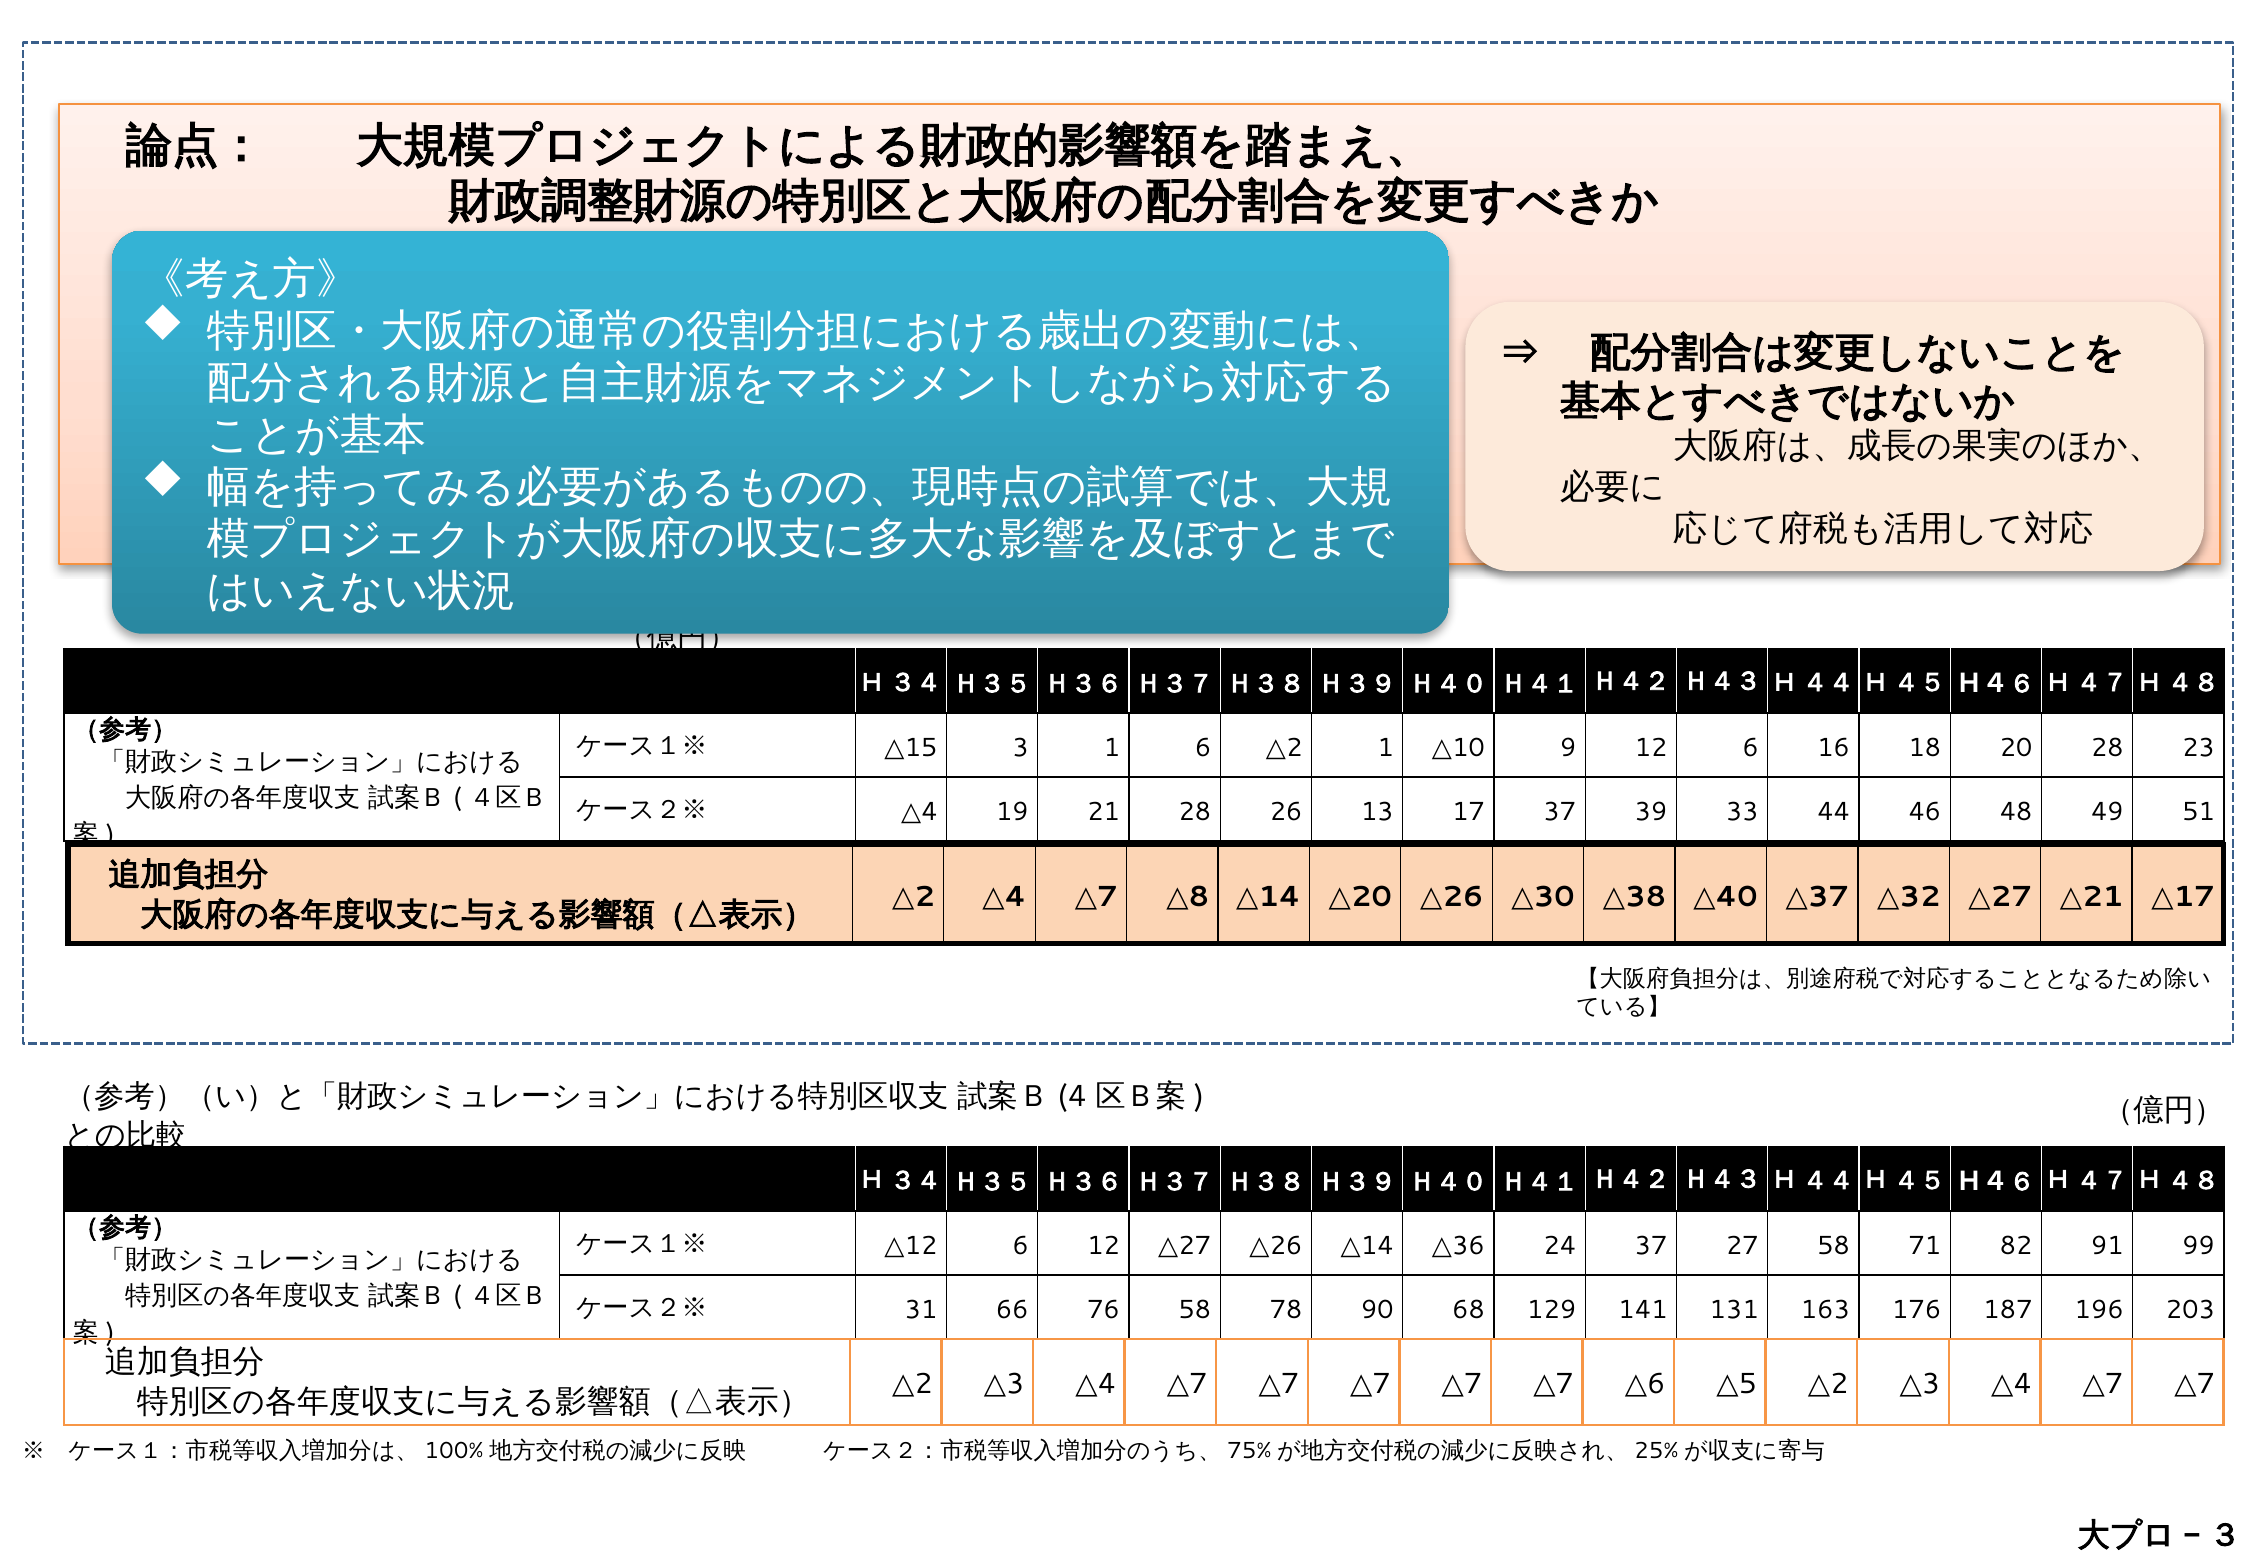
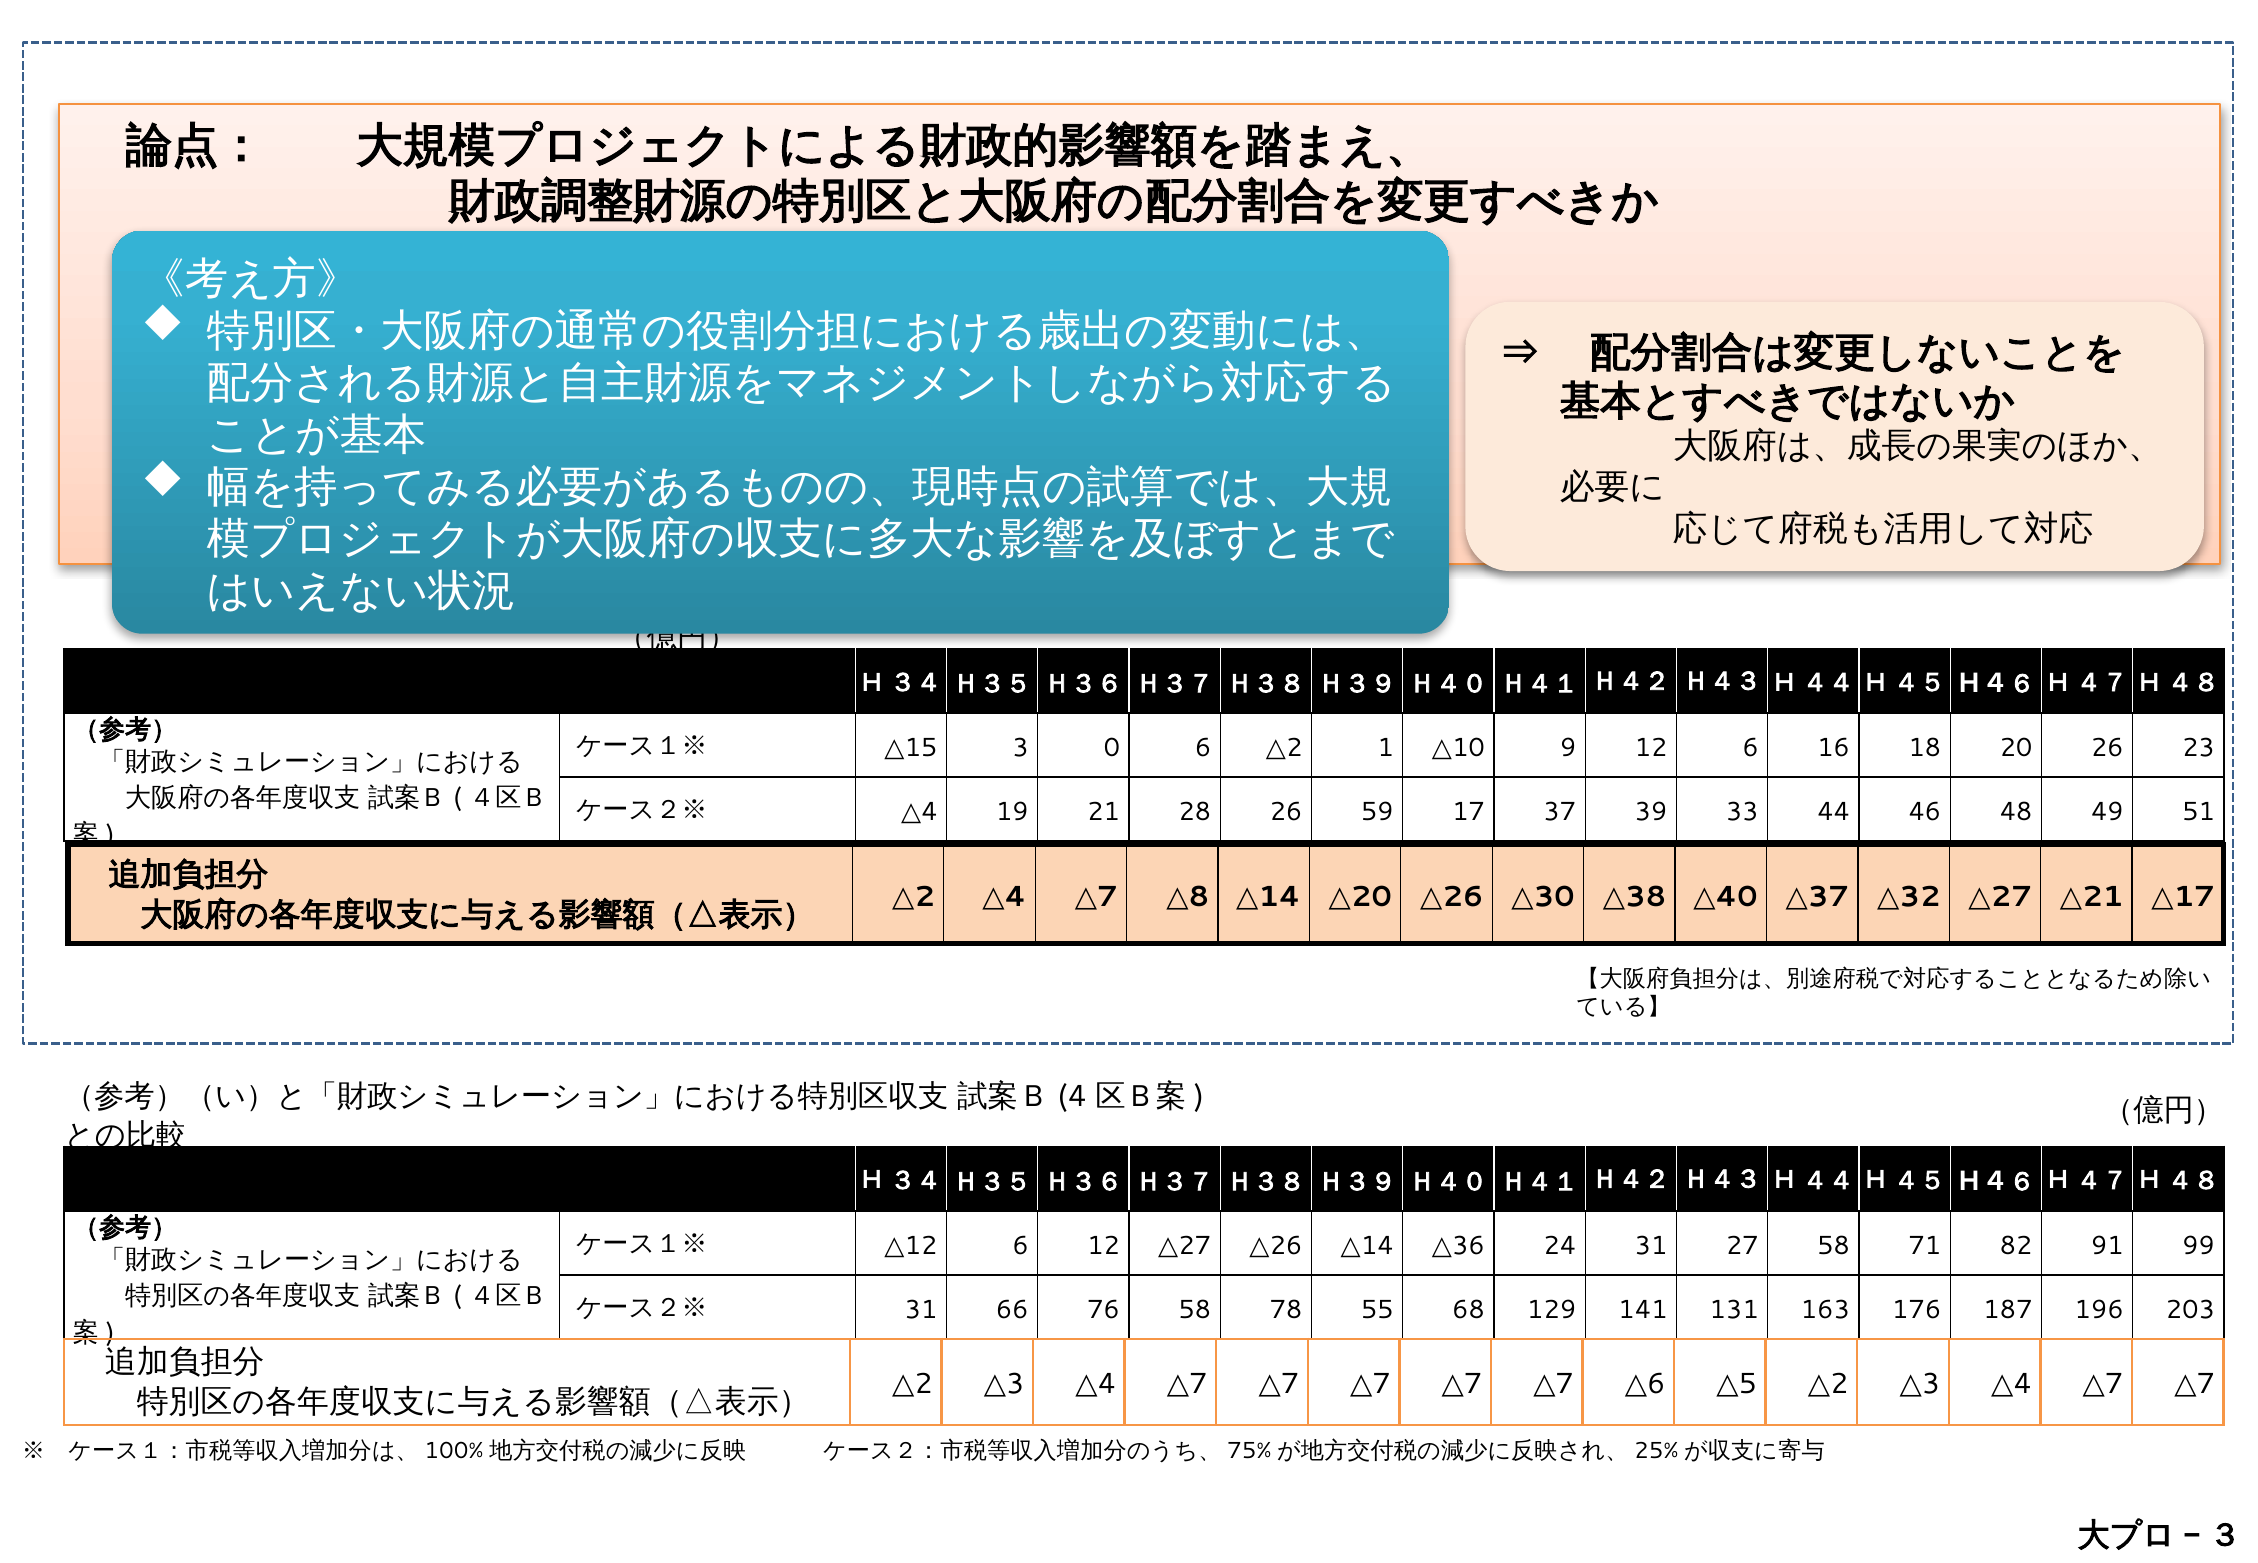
3 1: 1 -> 0 (1112, 748)
20 28: 28 -> 26 (2107, 748)
13: 13 -> 59 (1377, 812)
24 37: 37 -> 31 (1651, 1246)
90: 90 -> 55 (1377, 1310)
